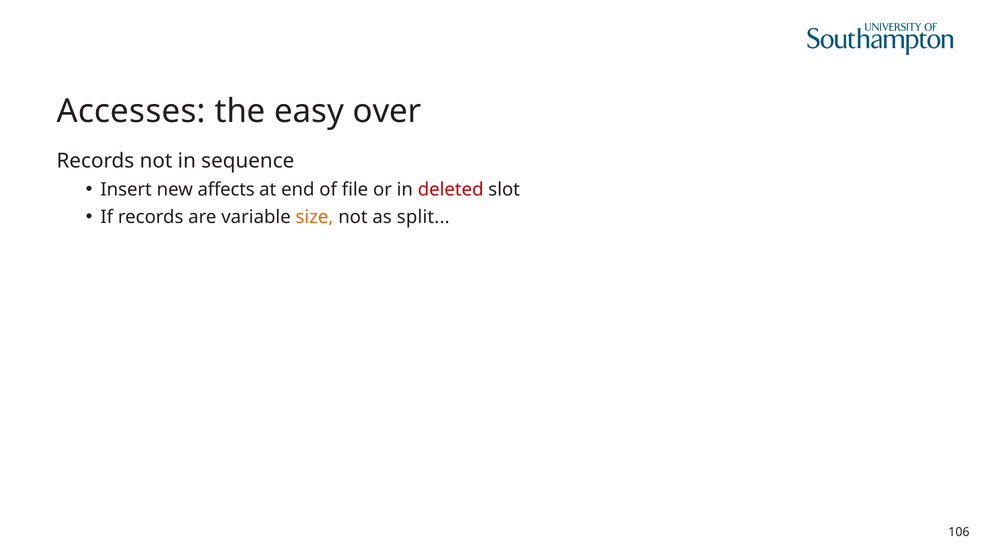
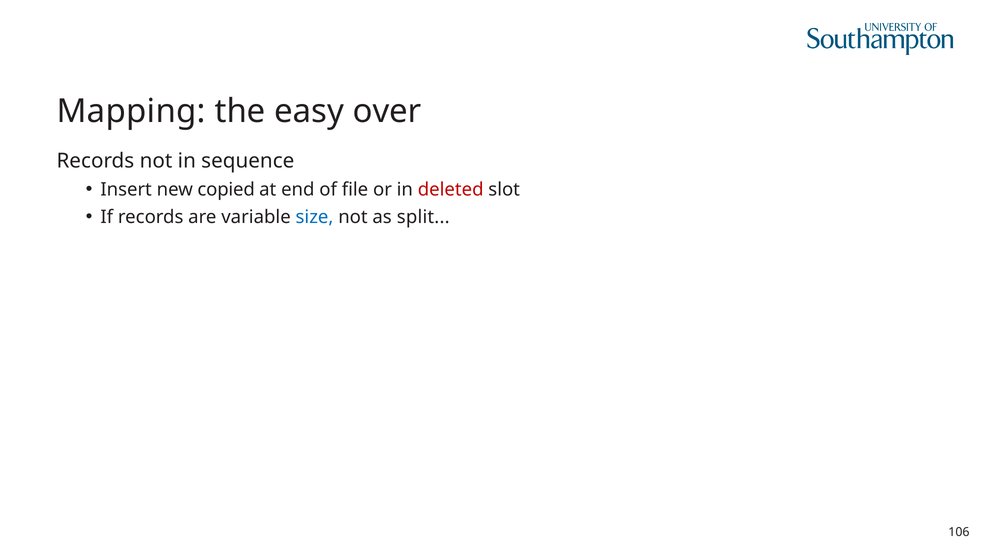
Accesses: Accesses -> Mapping (131, 111)
affects: affects -> copied (226, 189)
size colour: orange -> blue (315, 217)
